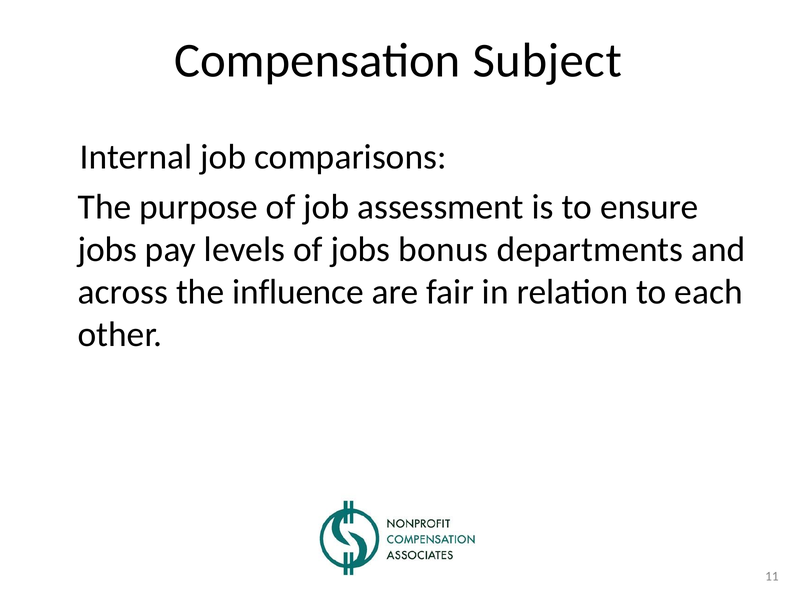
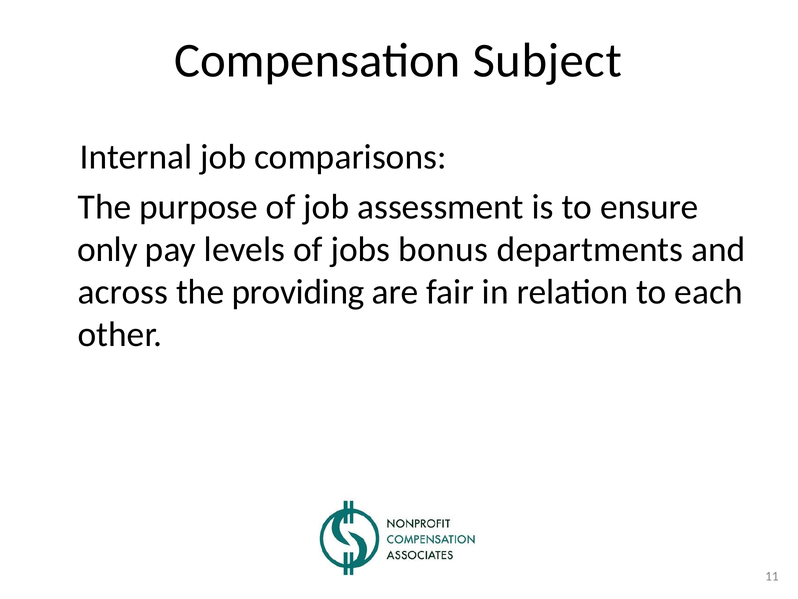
jobs: jobs -> only (108, 249)
influence: influence -> providing (298, 292)
